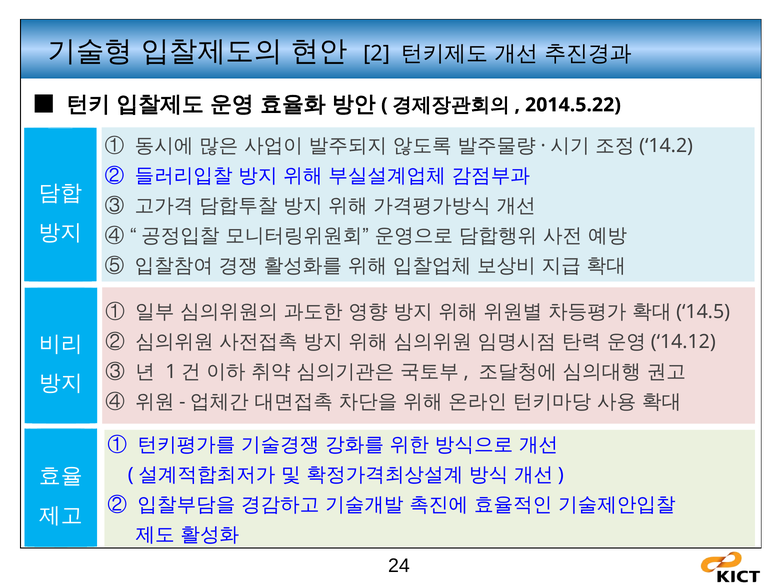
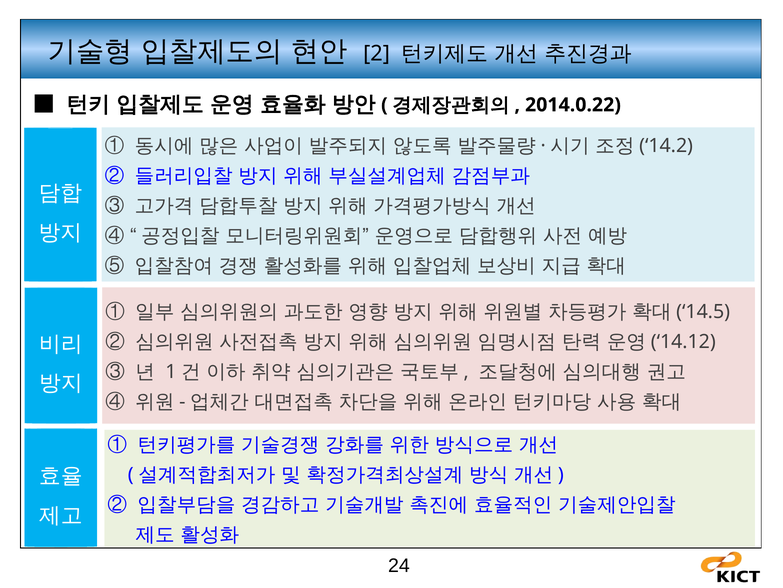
2014.5.22: 2014.5.22 -> 2014.0.22 (573, 105)
